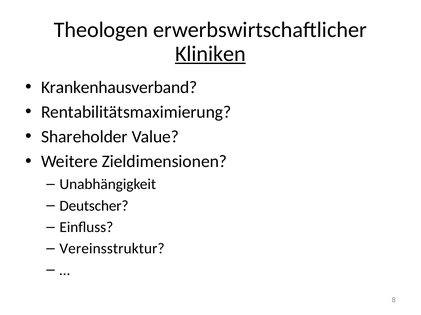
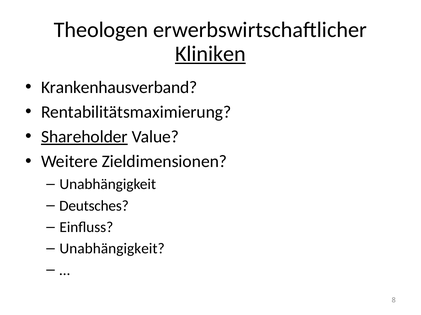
Shareholder underline: none -> present (84, 137)
Deutscher: Deutscher -> Deutsches (94, 206)
Vereinsstruktur: Vereinsstruktur -> Unabhängigkeit (112, 249)
